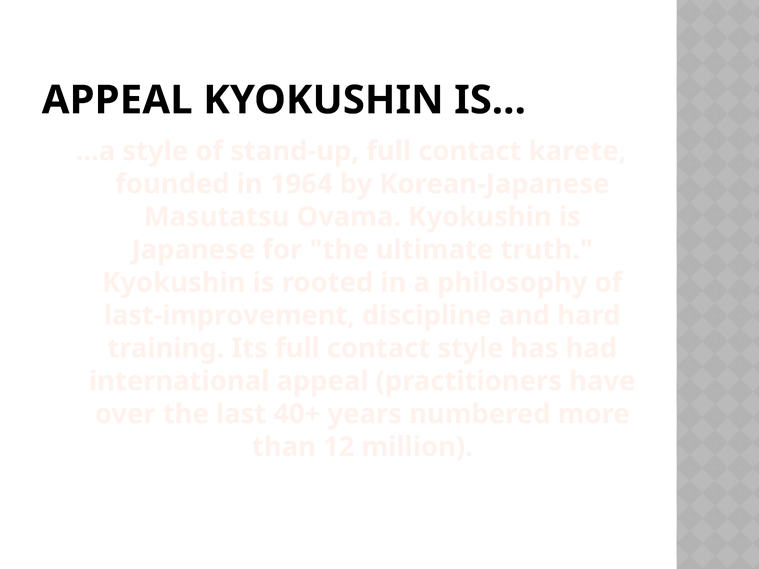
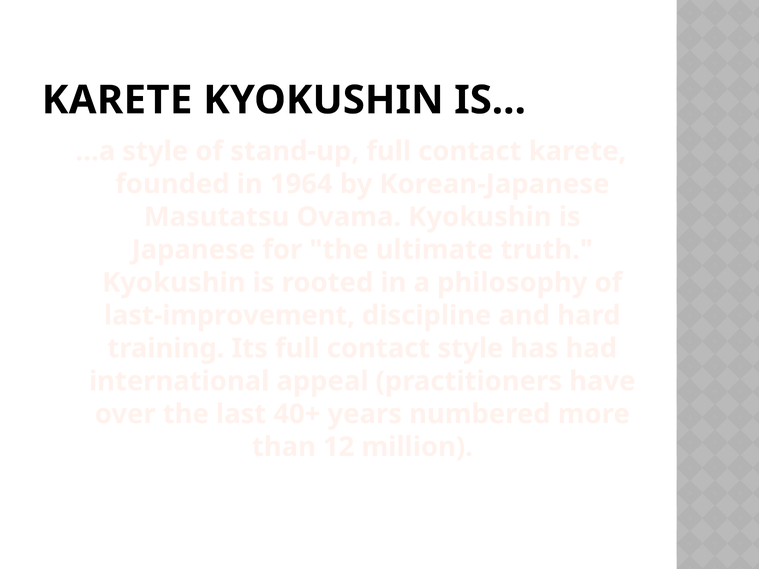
APPEAL: APPEAL -> KARETE (117, 100)
